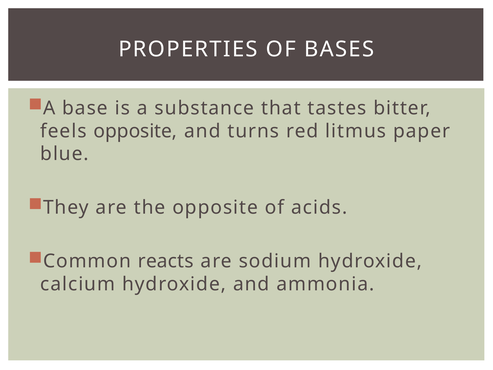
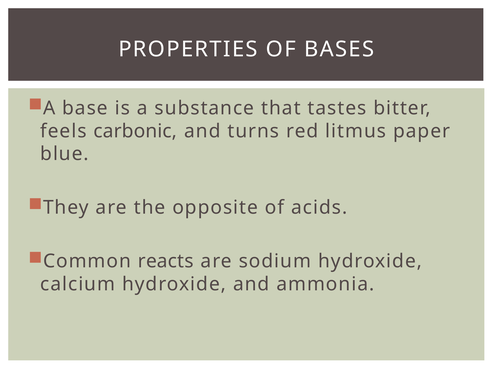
feels opposite: opposite -> carbonic (135, 131)
